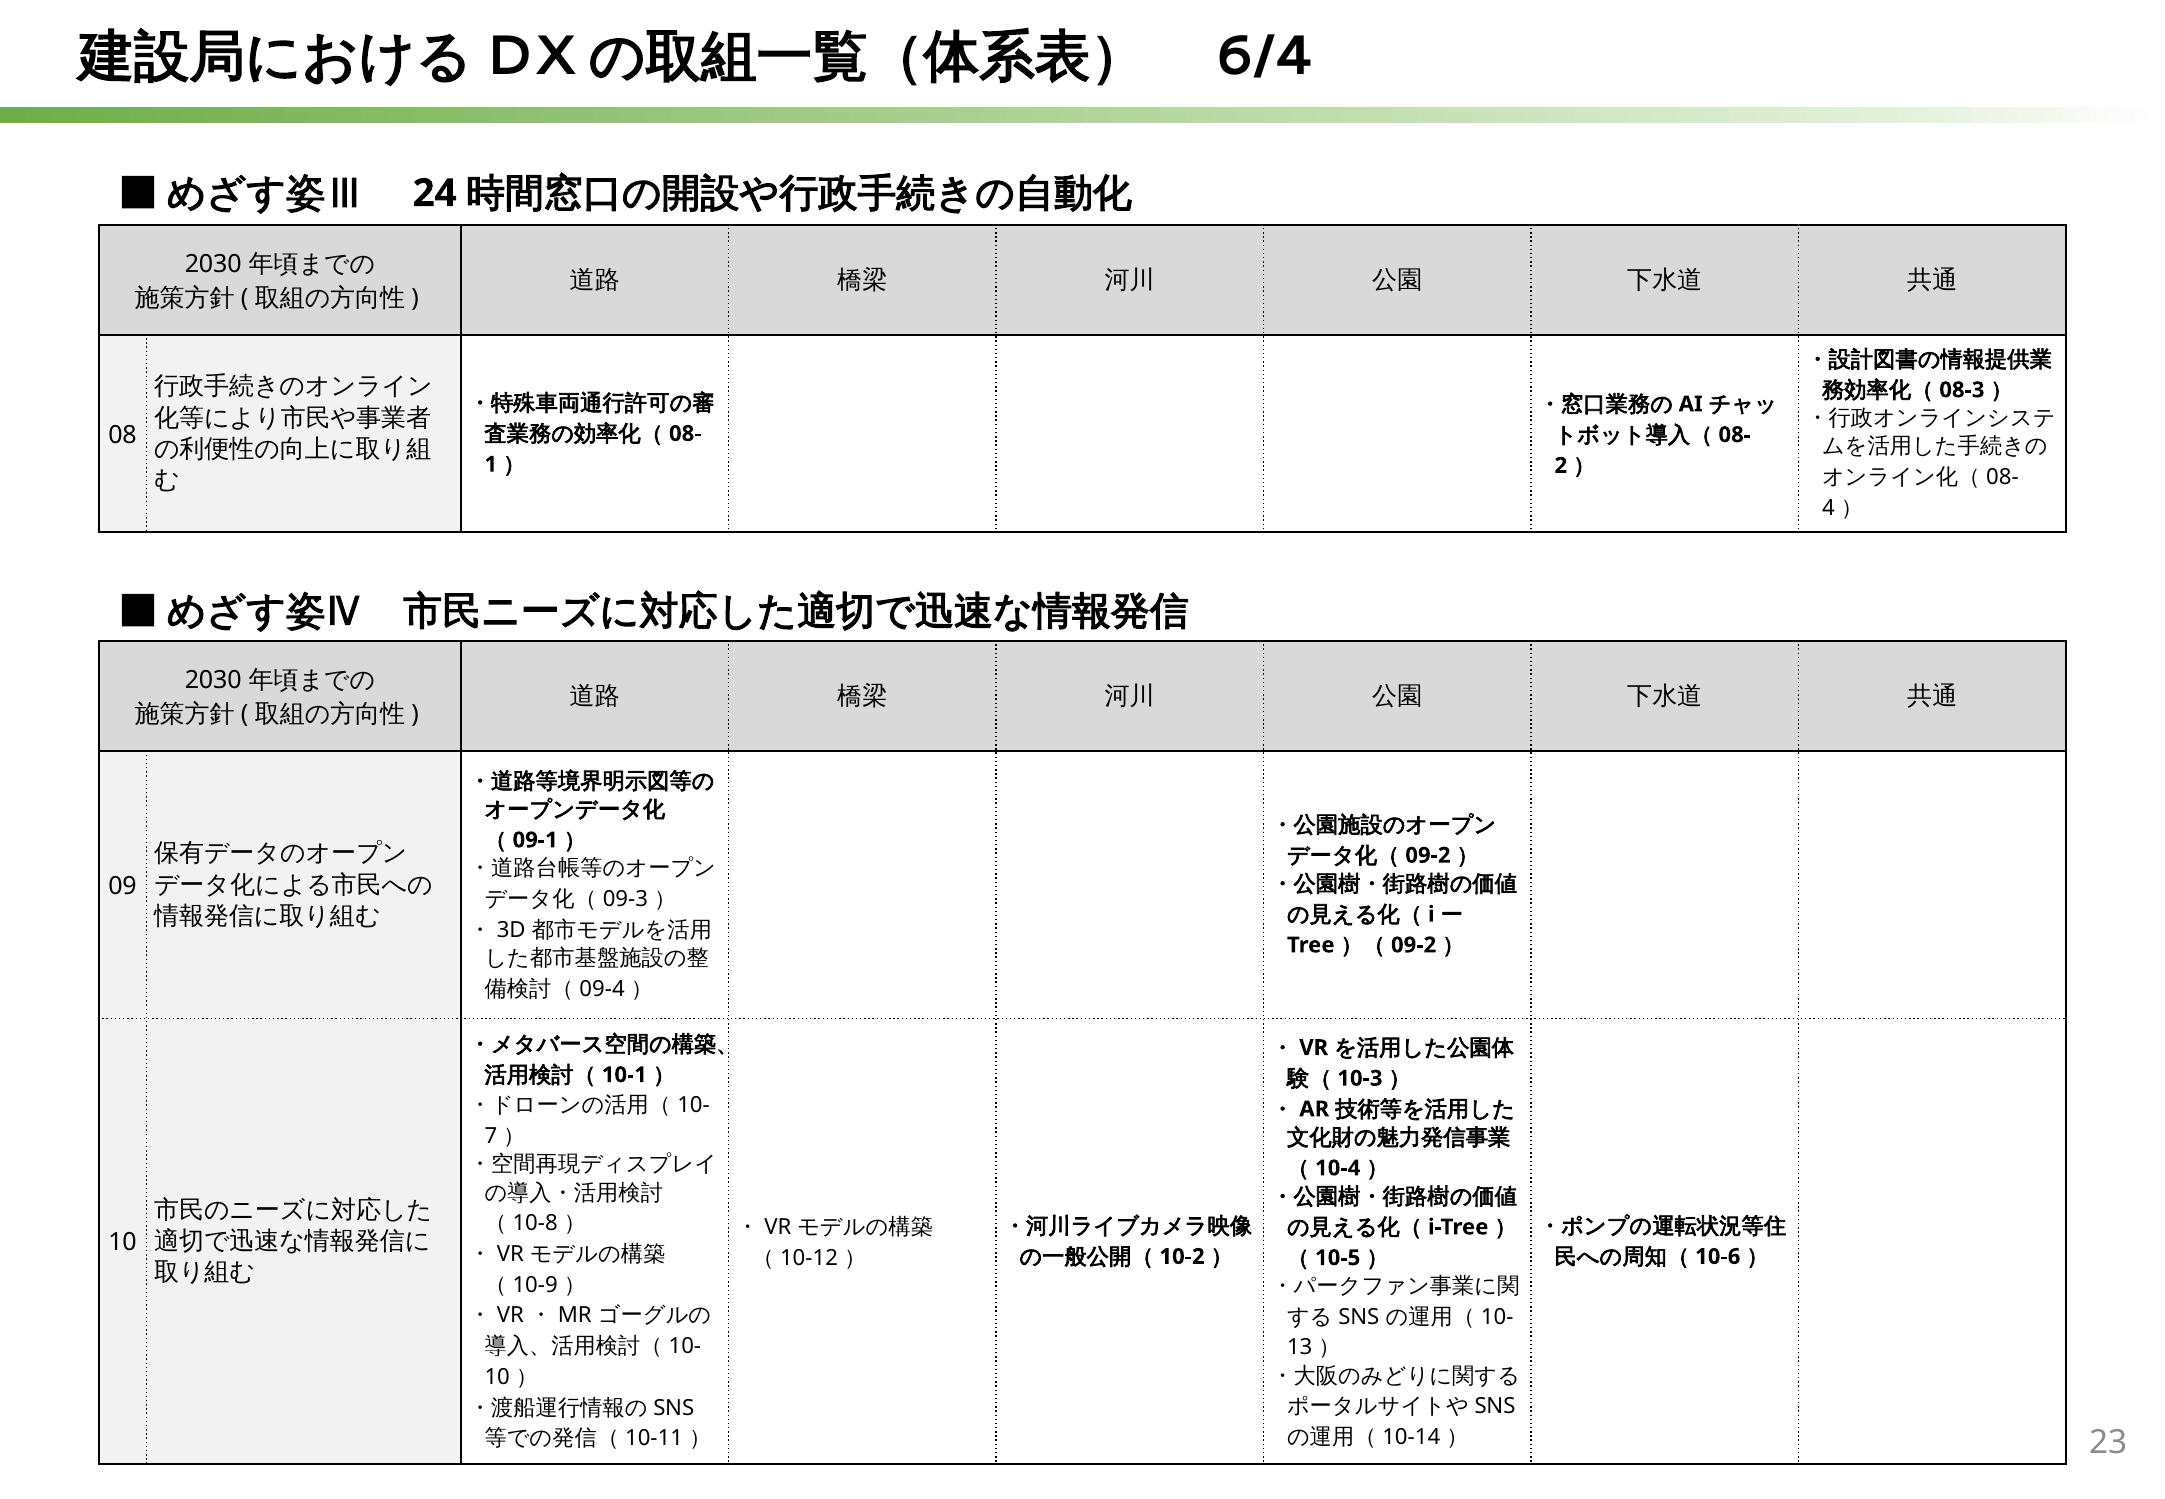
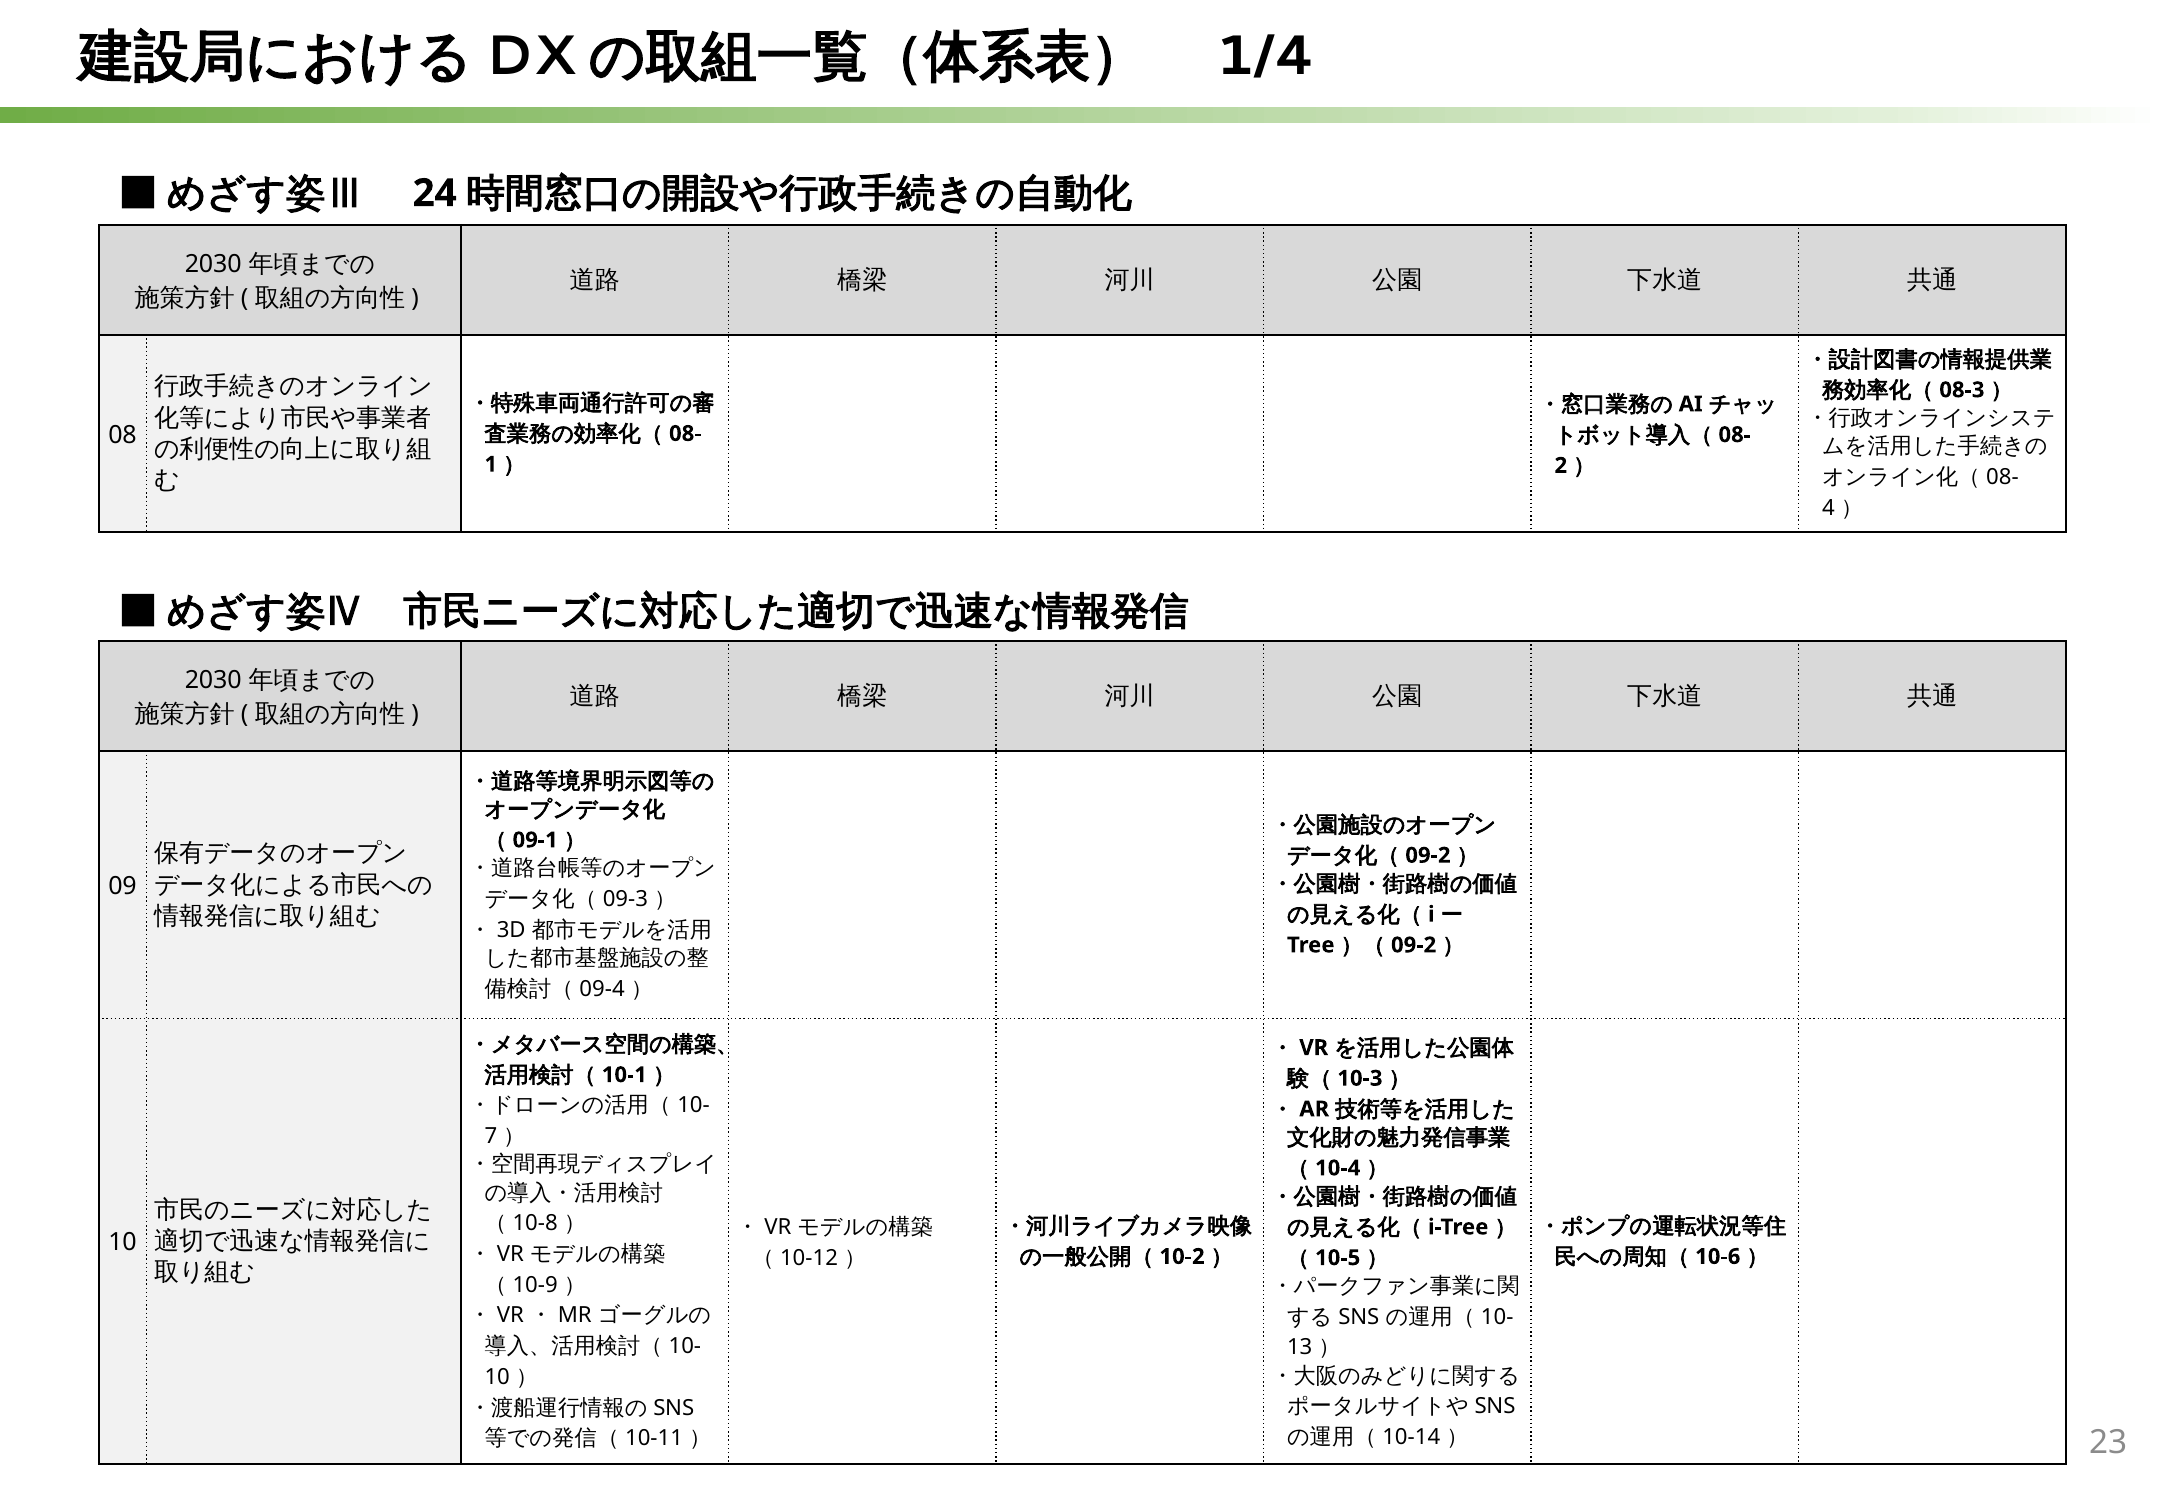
6/4: 6/4 -> 1/4 (1266, 57)
